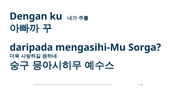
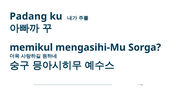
Dengan: Dengan -> Padang (28, 16)
daripada: daripada -> memikul (31, 48)
